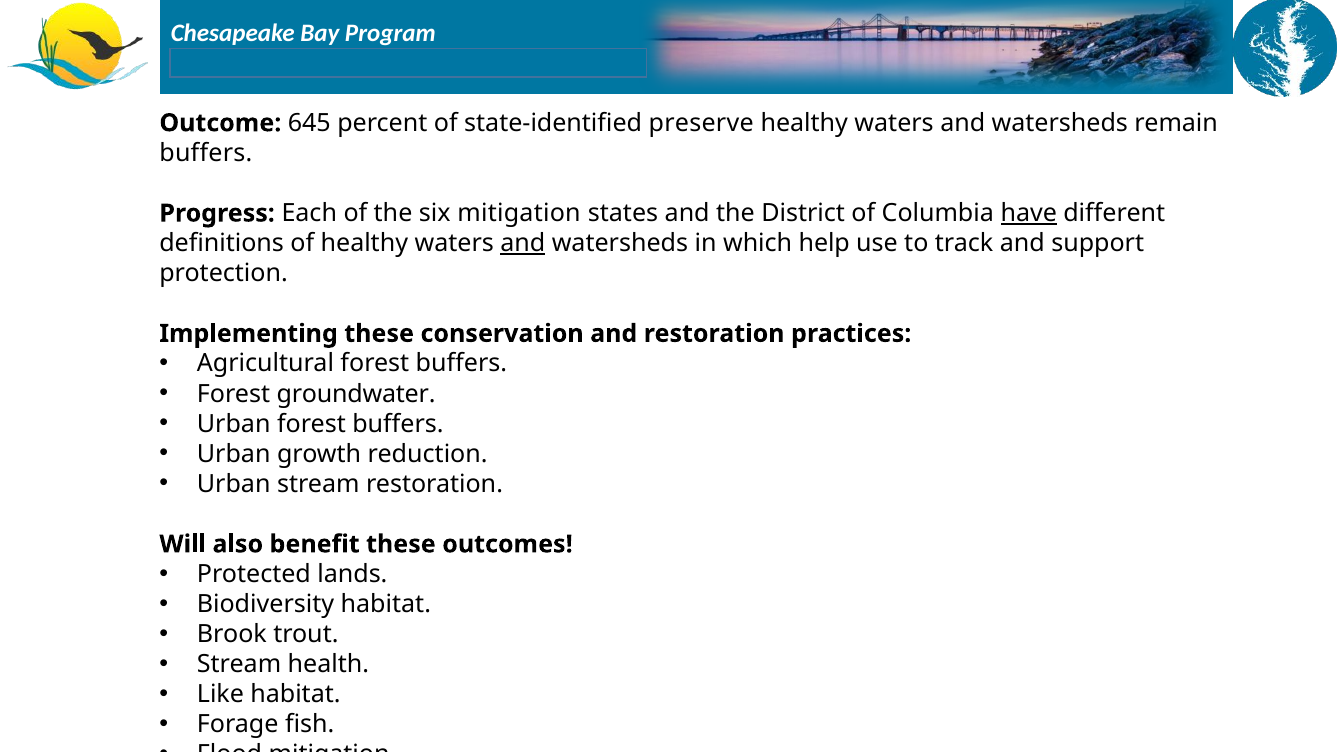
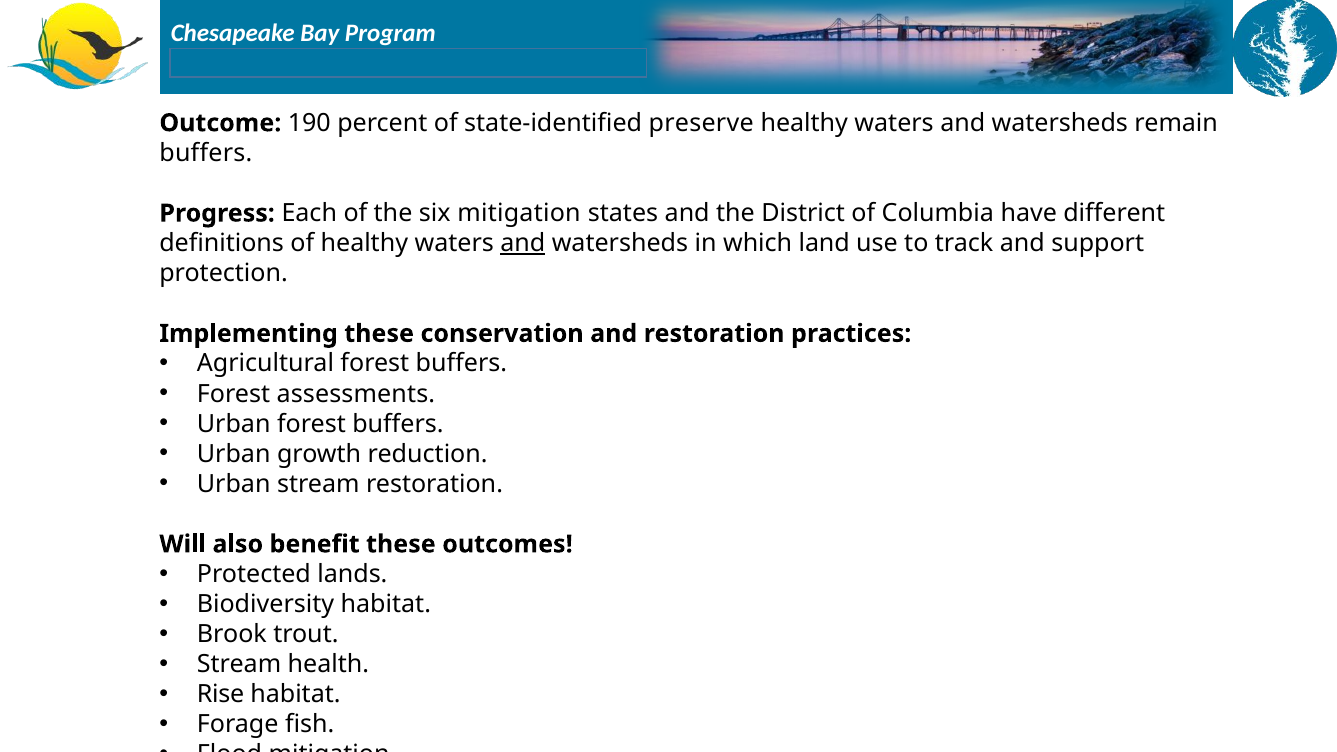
645: 645 -> 190 (309, 123)
have underline: present -> none (1029, 213)
help: help -> land (824, 243)
groundwater: groundwater -> assessments (356, 394)
Like: Like -> Rise (221, 695)
